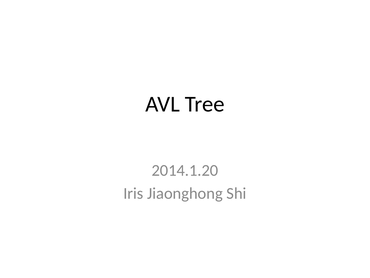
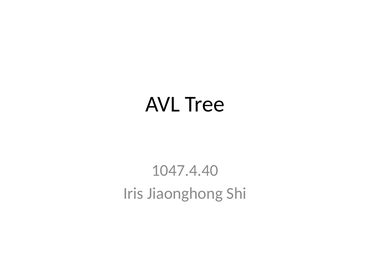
2014.1.20: 2014.1.20 -> 1047.4.40 (185, 170)
